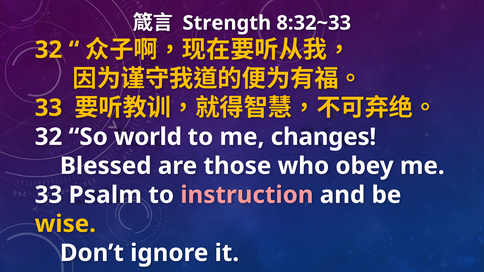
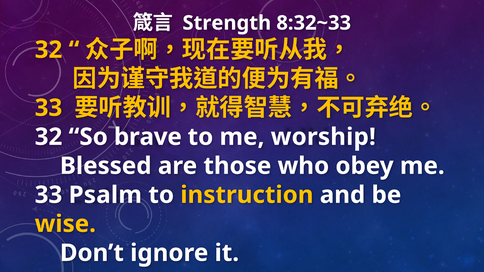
world: world -> brave (148, 137)
changes: changes -> worship (323, 137)
instruction colour: pink -> yellow (247, 195)
